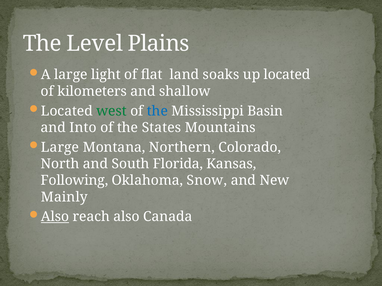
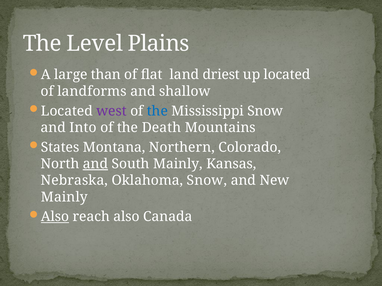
light: light -> than (106, 75)
soaks: soaks -> driest (221, 75)
kilometers: kilometers -> landforms (92, 91)
west colour: green -> purple (111, 111)
Mississippi Basin: Basin -> Snow (265, 111)
States: States -> Death (161, 128)
Large: Large -> States (60, 148)
and underline: none -> present (95, 164)
South Florida: Florida -> Mainly (178, 164)
Following: Following -> Nebraska (74, 181)
